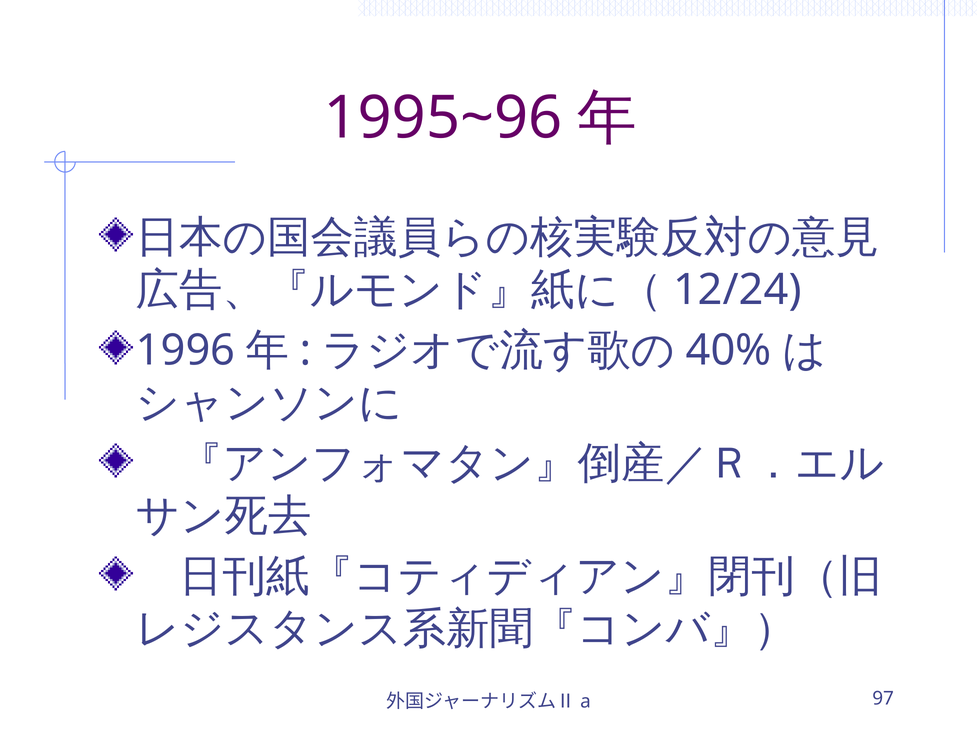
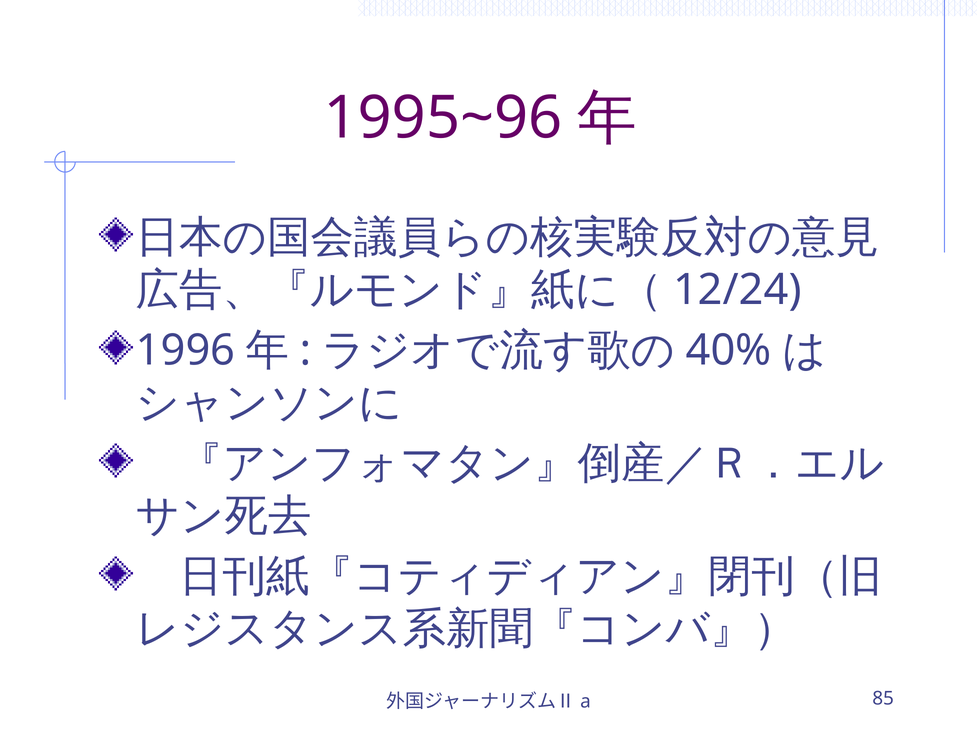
97: 97 -> 85 (883, 698)
